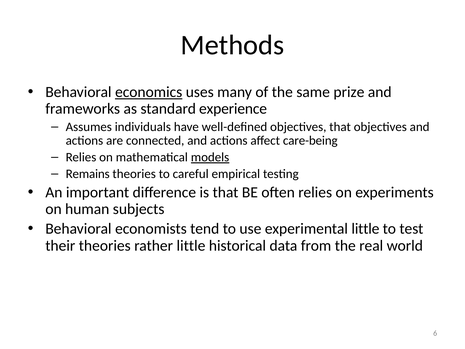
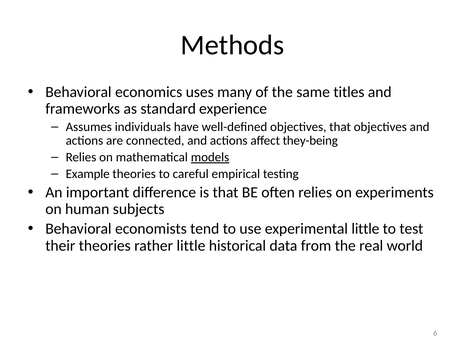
economics underline: present -> none (149, 92)
prize: prize -> titles (349, 92)
care-being: care-being -> they-being (310, 141)
Remains: Remains -> Example (88, 174)
